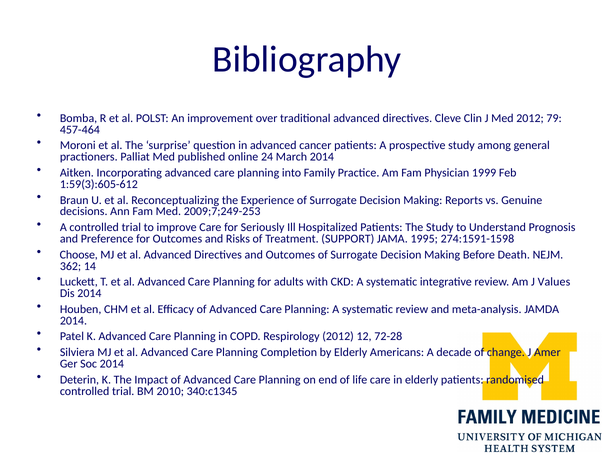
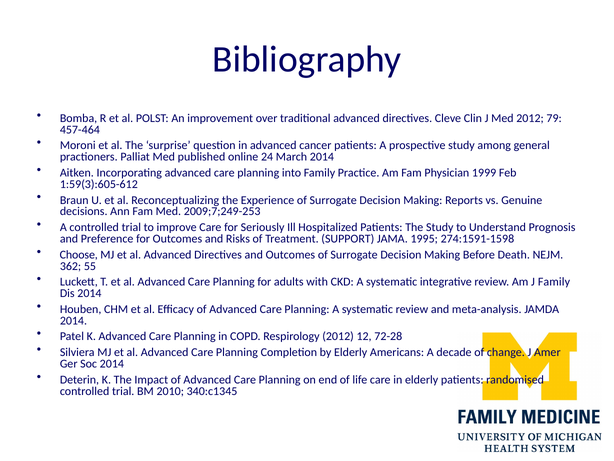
14: 14 -> 55 (90, 266)
J Values: Values -> Family (554, 282)
